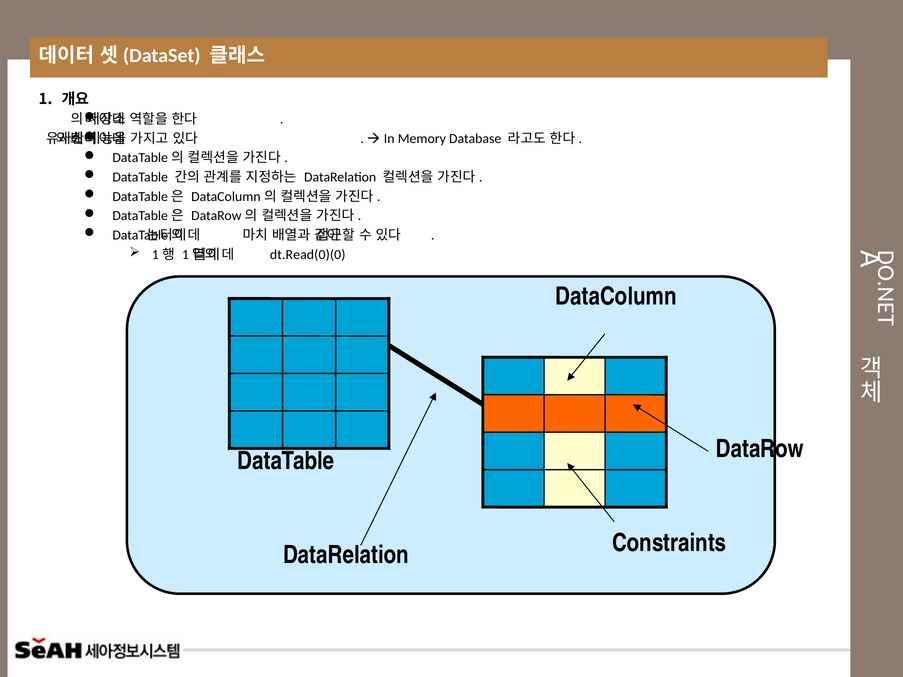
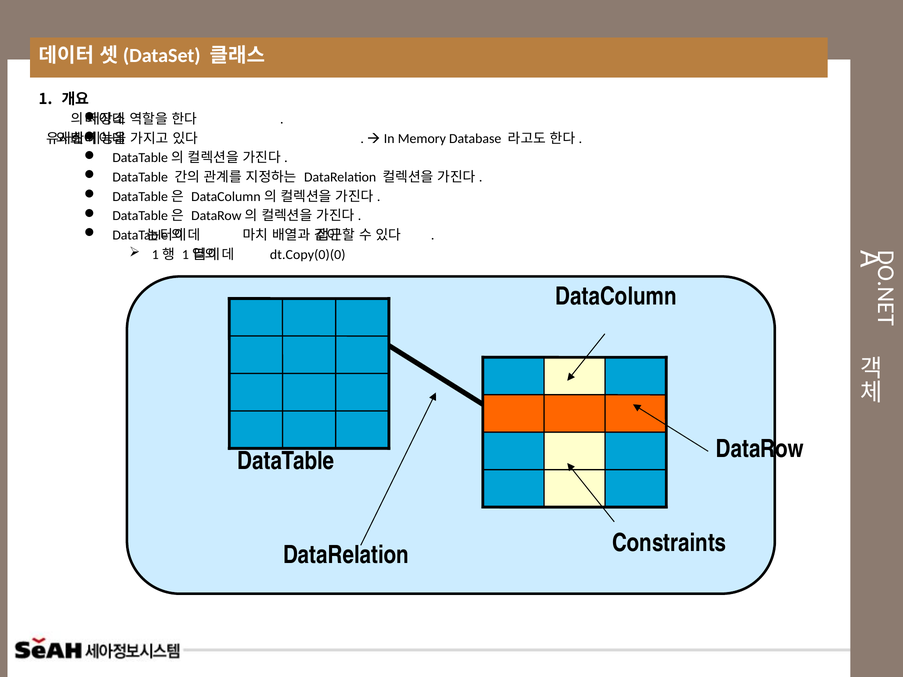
dt.Read(0)(0: dt.Read(0)(0 -> dt.Copy(0)(0 (308, 255)
